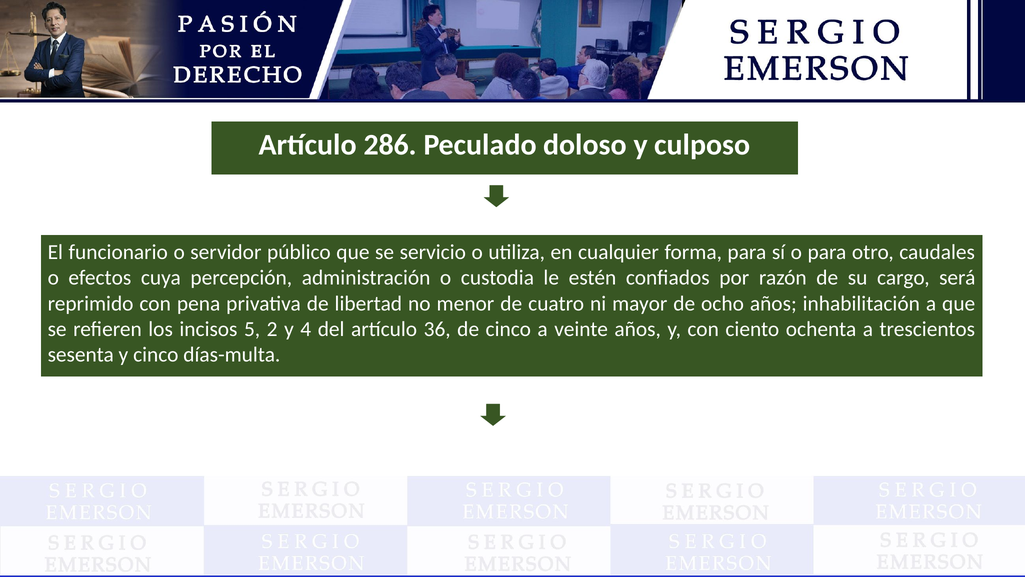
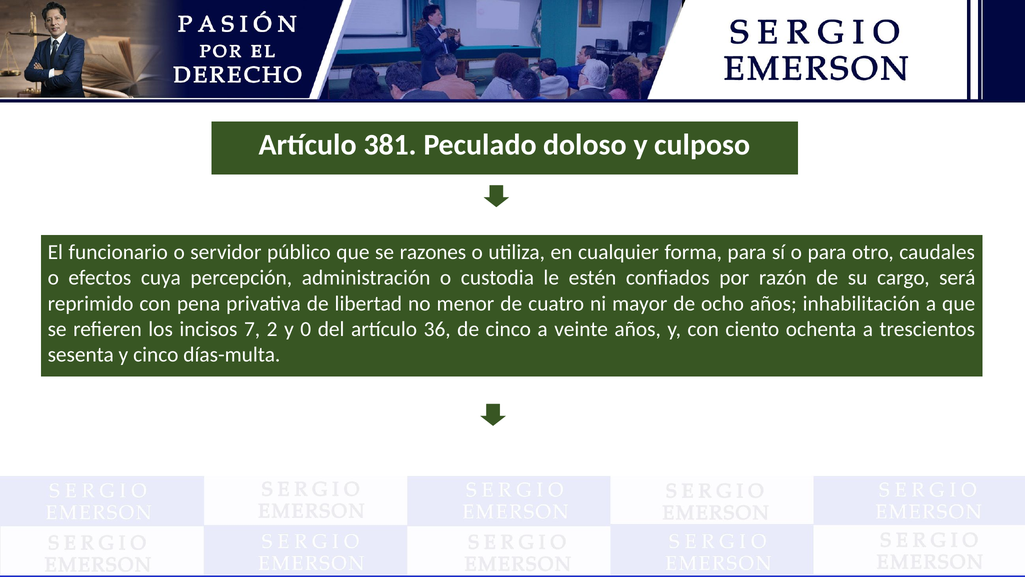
286: 286 -> 381 (390, 145)
servicio: servicio -> razones (433, 252)
5: 5 -> 7 (252, 329)
4: 4 -> 0 (306, 329)
